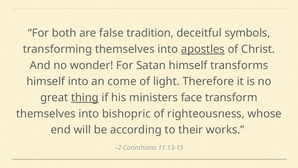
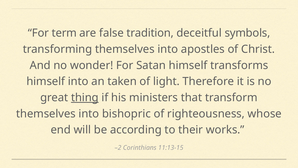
both: both -> term (64, 33)
apostles underline: present -> none (203, 49)
come: come -> taken (122, 81)
face: face -> that (191, 97)
